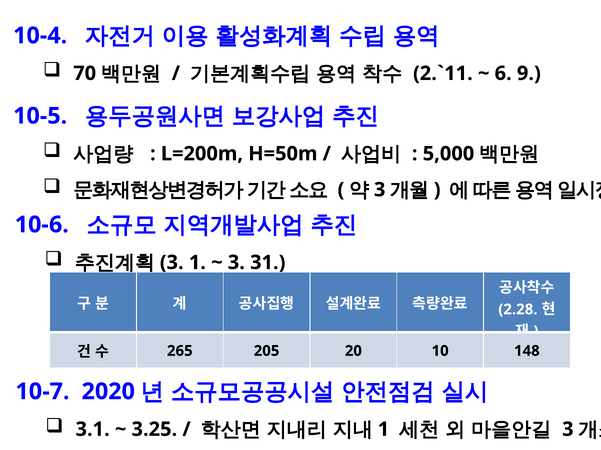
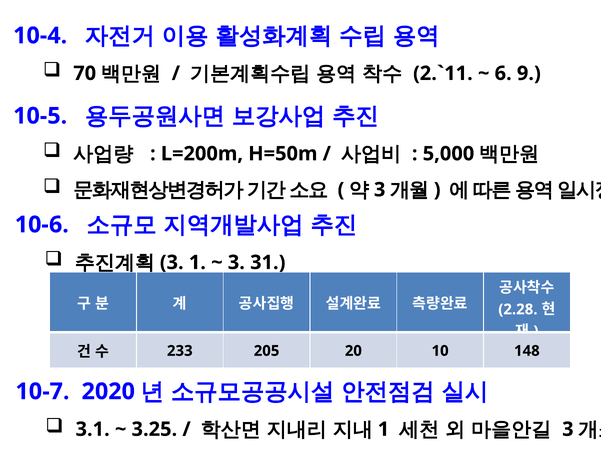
265: 265 -> 233 (180, 351)
